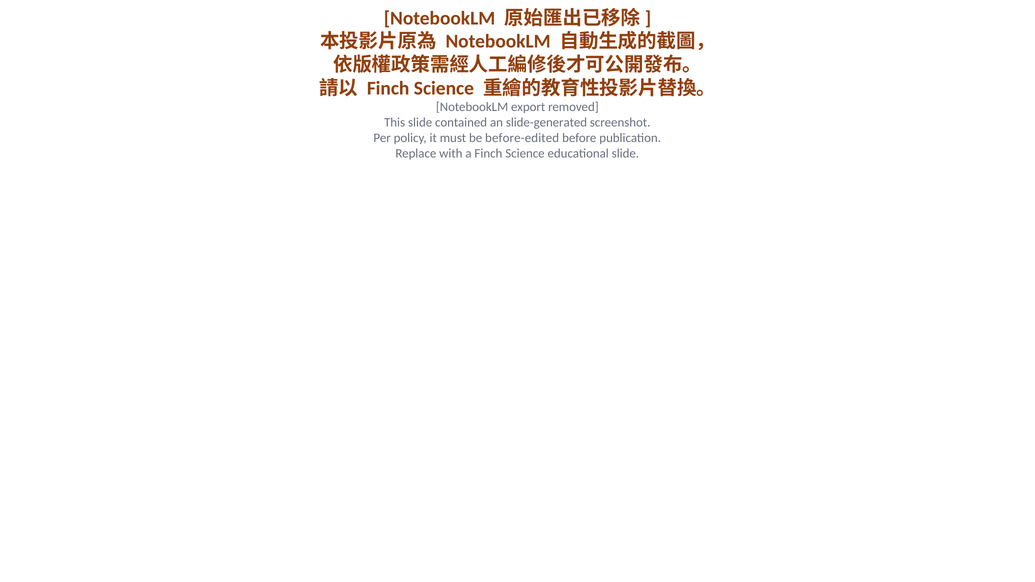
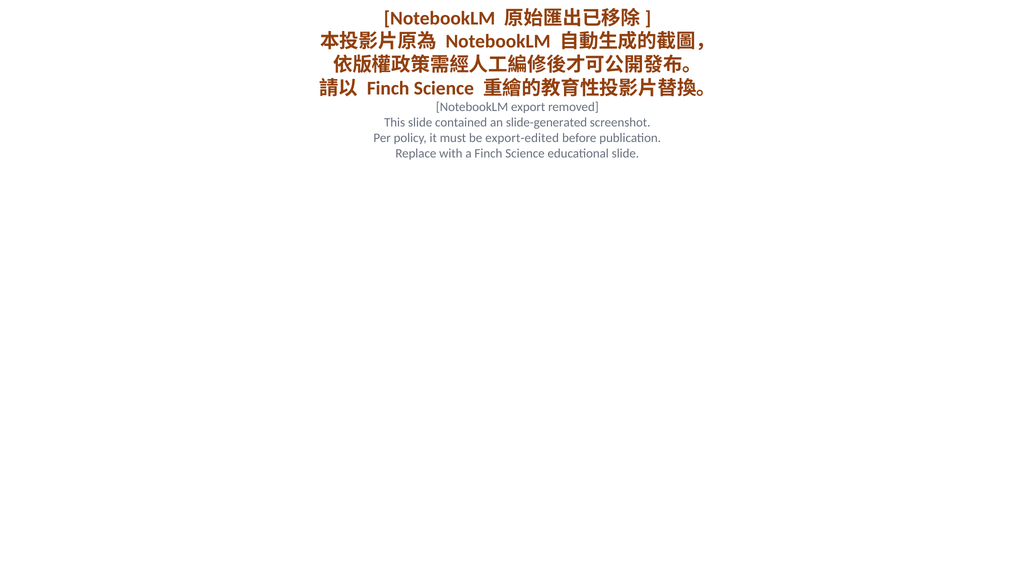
before-edited: before-edited -> export-edited (522, 138)
